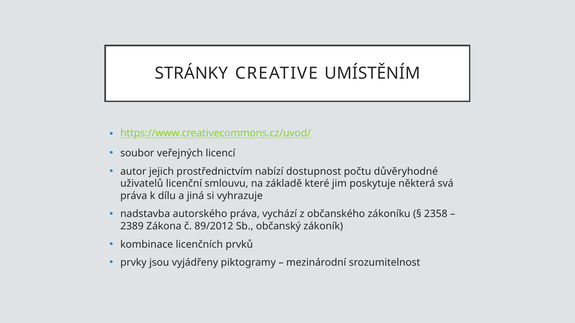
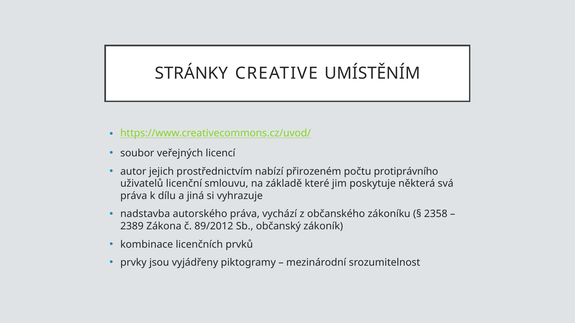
dostupnost: dostupnost -> přirozeném (314, 172)
důvěryhodné: důvěryhodné -> protiprávního (406, 172)
